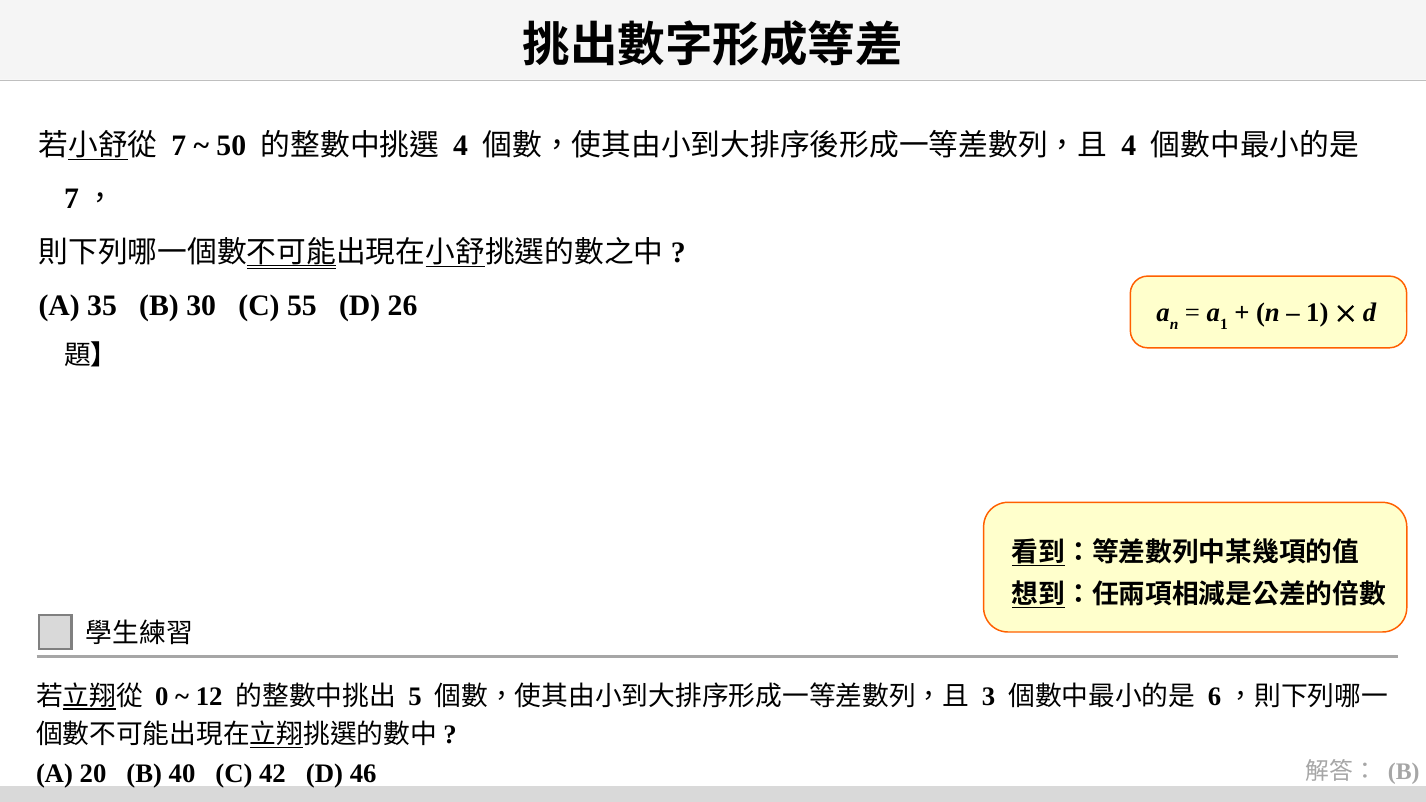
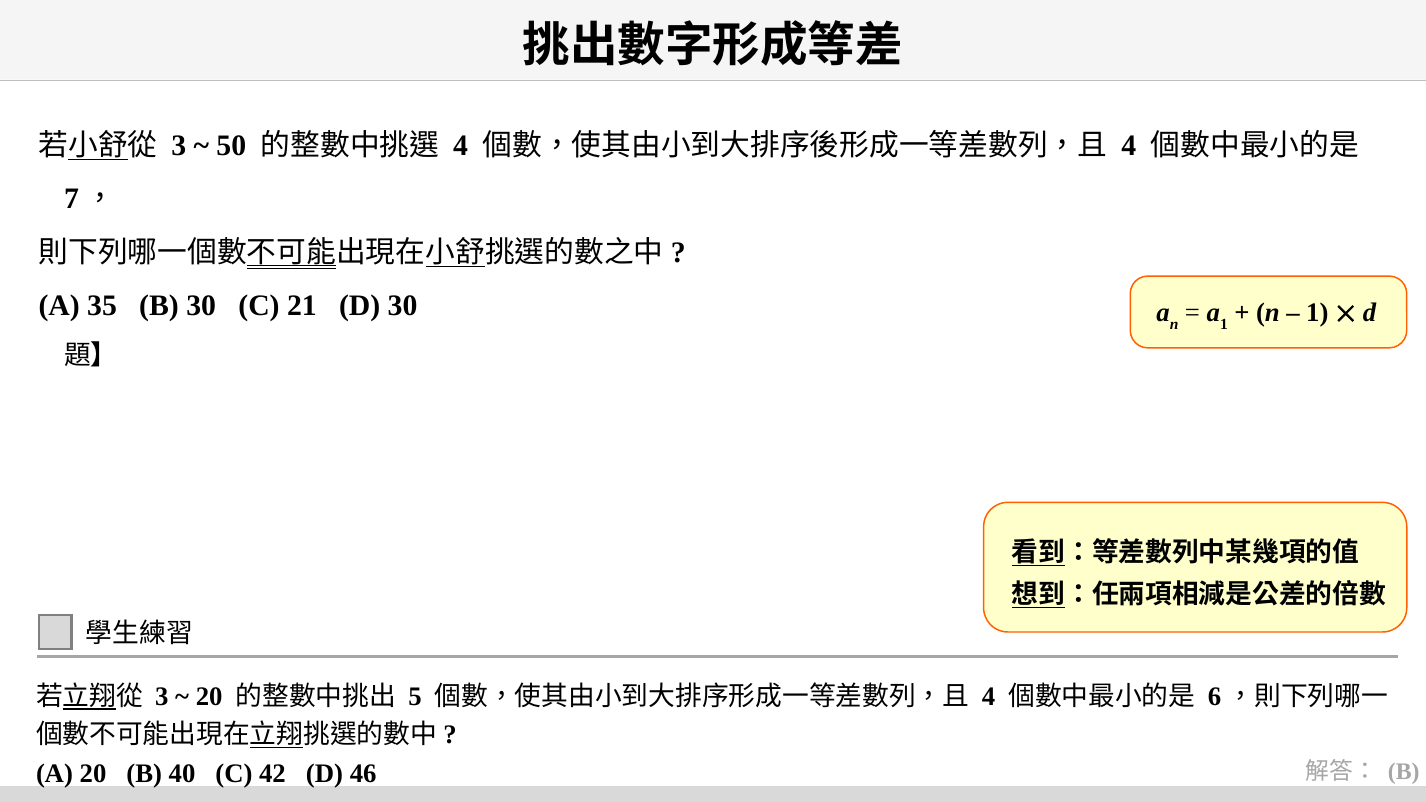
7: 7 -> 3 (179, 145)
55: 55 -> 21 (302, 306)
D 26: 26 -> 30 (403, 306)
0: 0 -> 3 (162, 696)
12: 12 -> 20 (209, 696)
3: 3 -> 4 (989, 696)
